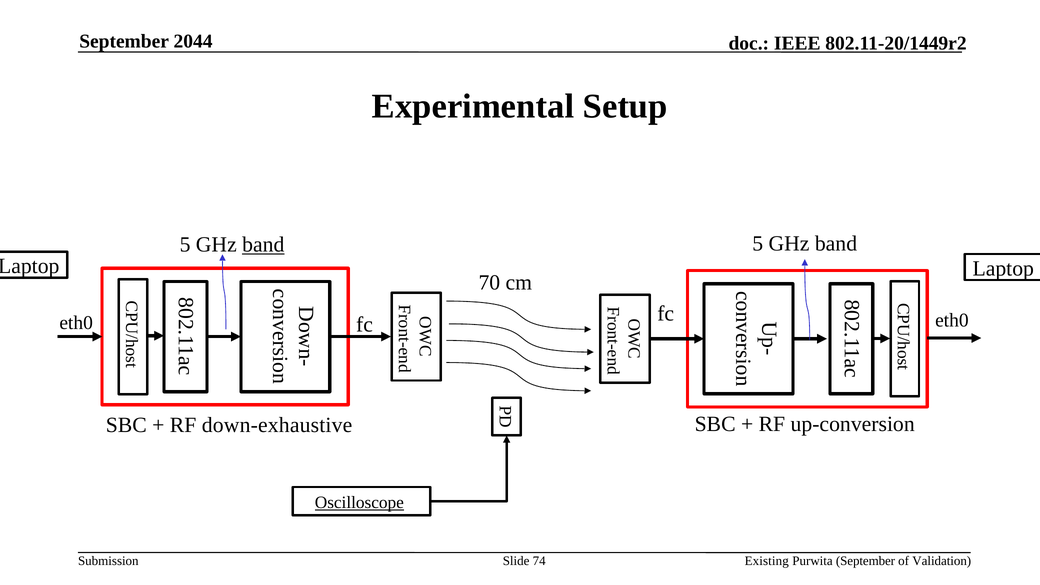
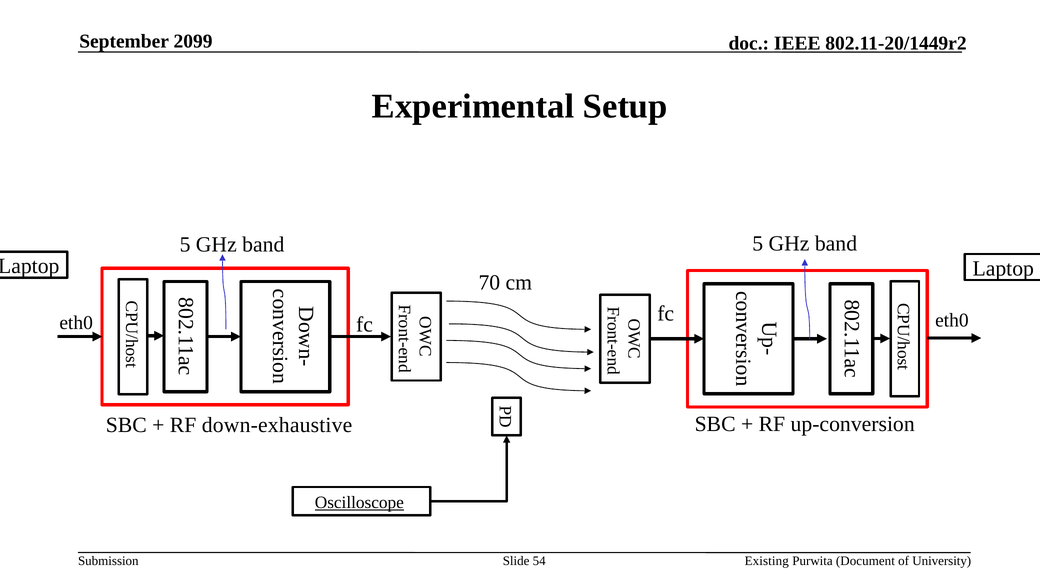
2044: 2044 -> 2099 (193, 41)
band underline: present -> none (263, 245)
74: 74 -> 54 (539, 561)
Purwita September: September -> Document (865, 561)
Validation: Validation -> University (942, 561)
